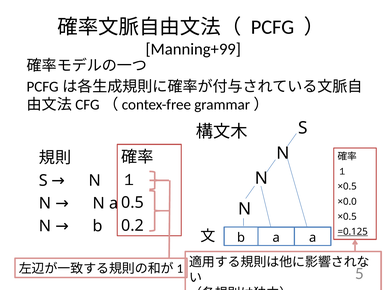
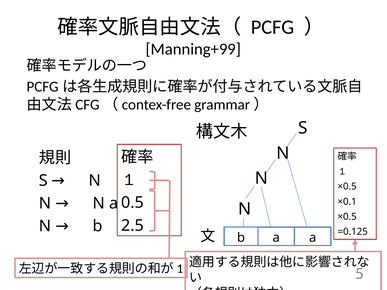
×0.0: ×0.0 -> ×0.1 (347, 202)
0.2: 0.2 -> 2.5 (133, 226)
=0.125 underline: present -> none (353, 232)
